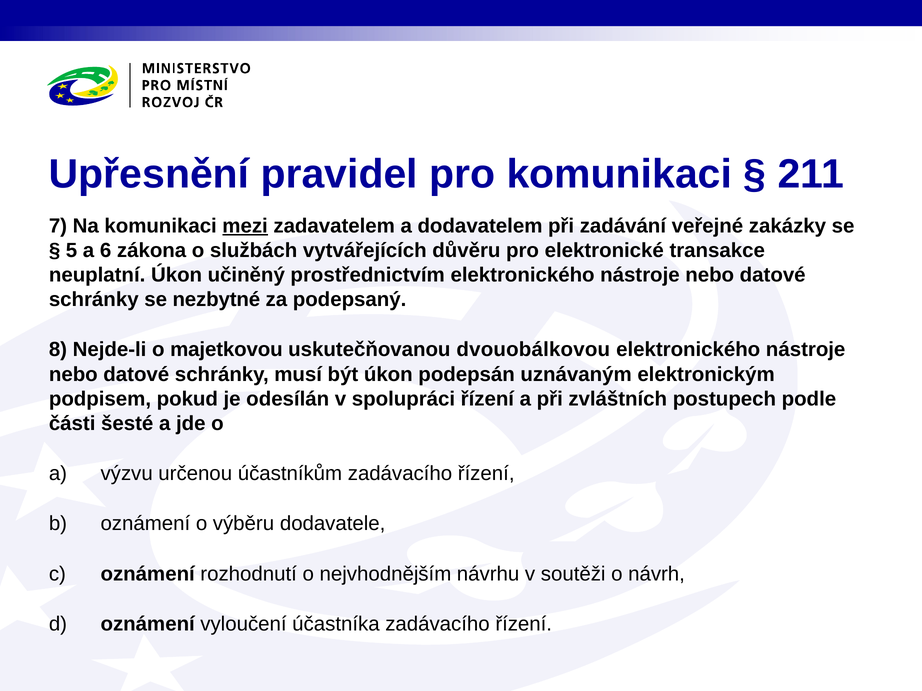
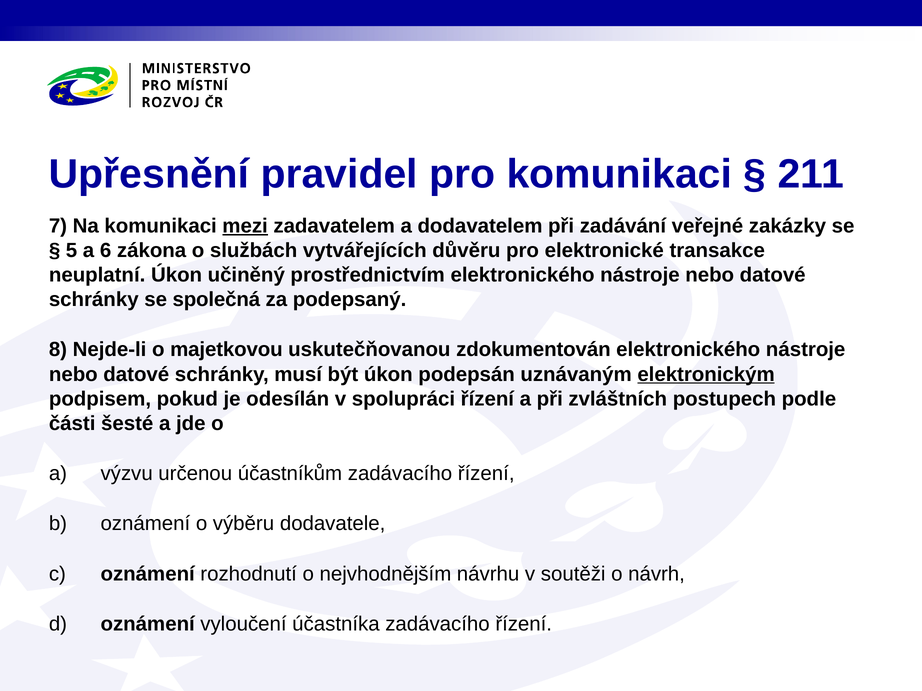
nezbytné: nezbytné -> společná (216, 300)
dvouobálkovou: dvouobálkovou -> zdokumentován (533, 350)
elektronickým underline: none -> present (706, 375)
